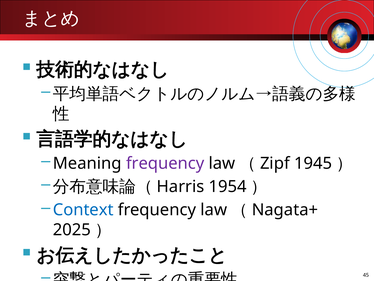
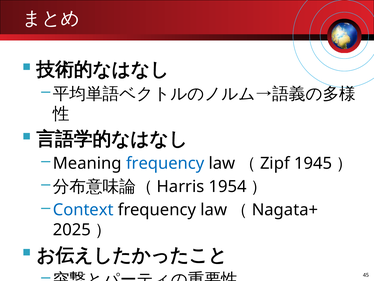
frequency colour: purple -> blue (165, 163)
